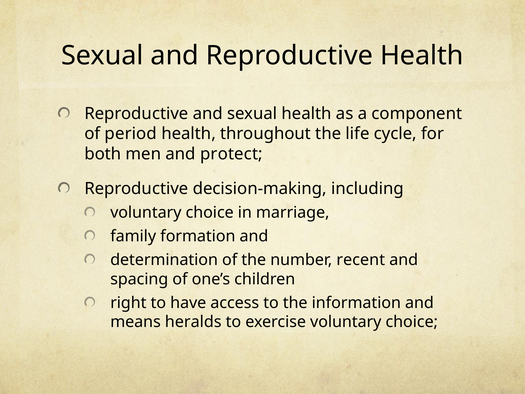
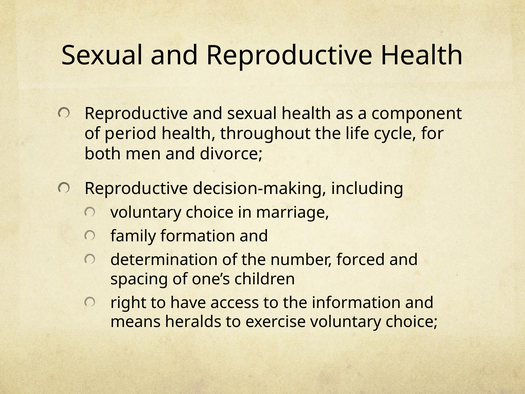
protect: protect -> divorce (231, 154)
recent: recent -> forced (361, 260)
